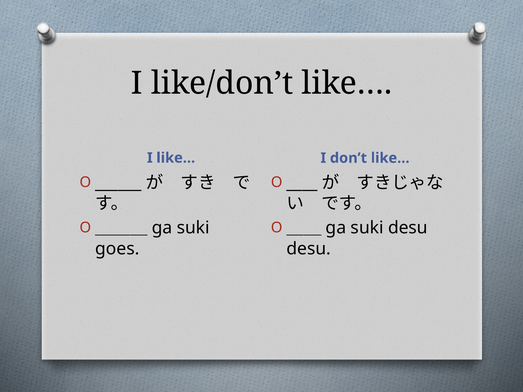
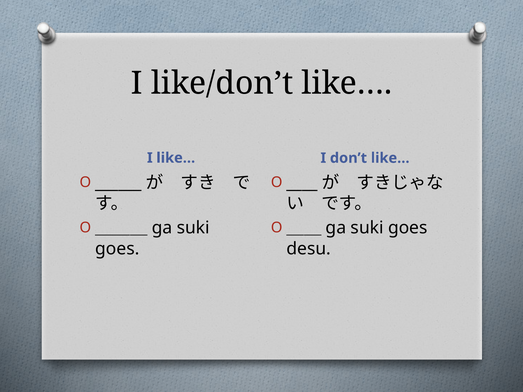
desu: desu -> goes (408, 228)
